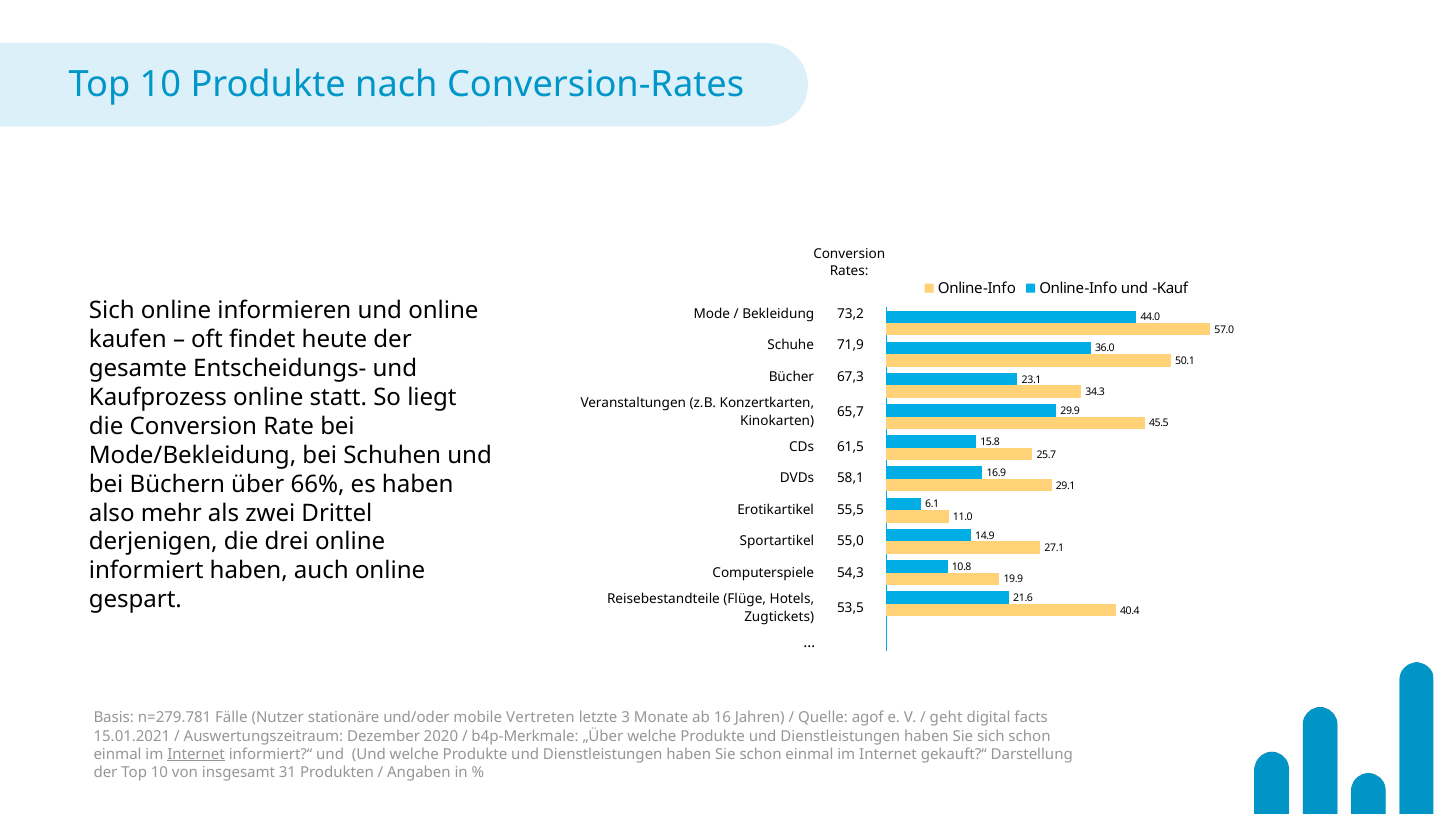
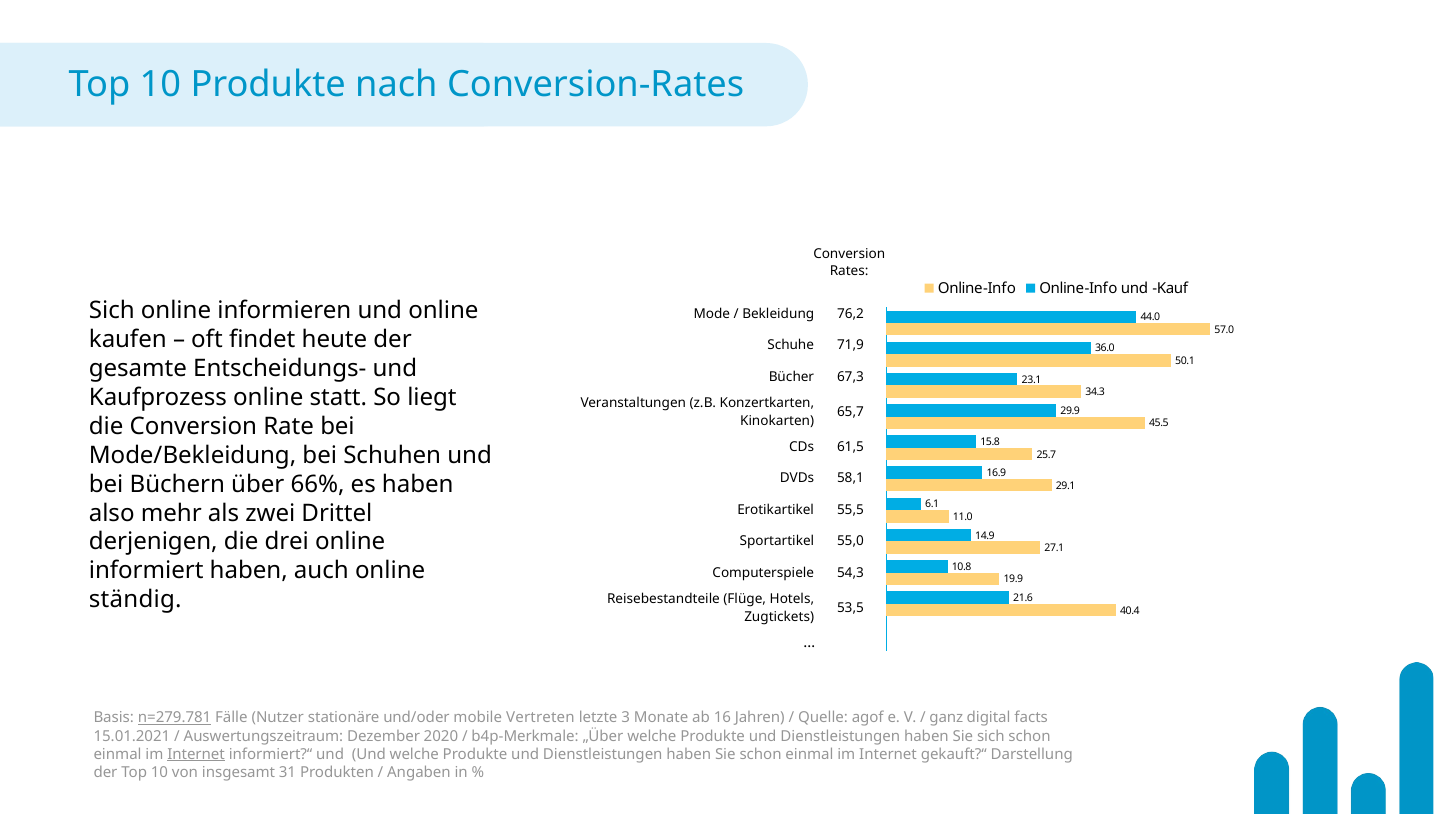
73,2: 73,2 -> 76,2 (851, 314)
gespart: gespart -> ständig (135, 600)
n=279.781 underline: none -> present (175, 718)
geht: geht -> ganz (946, 718)
